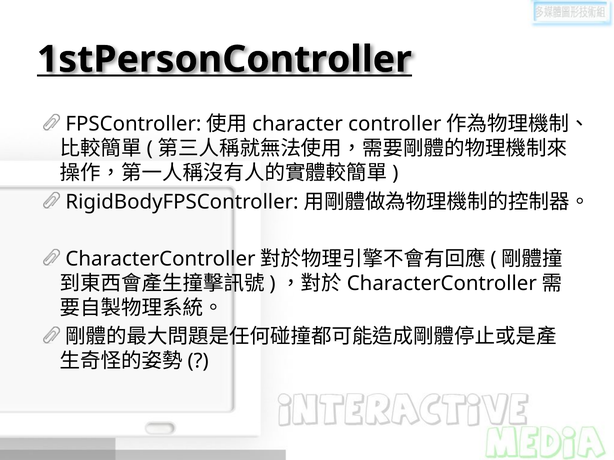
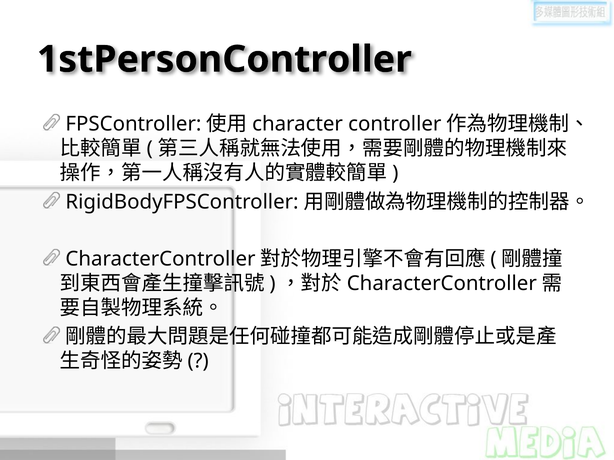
1stPersonController underline: present -> none (224, 59)
